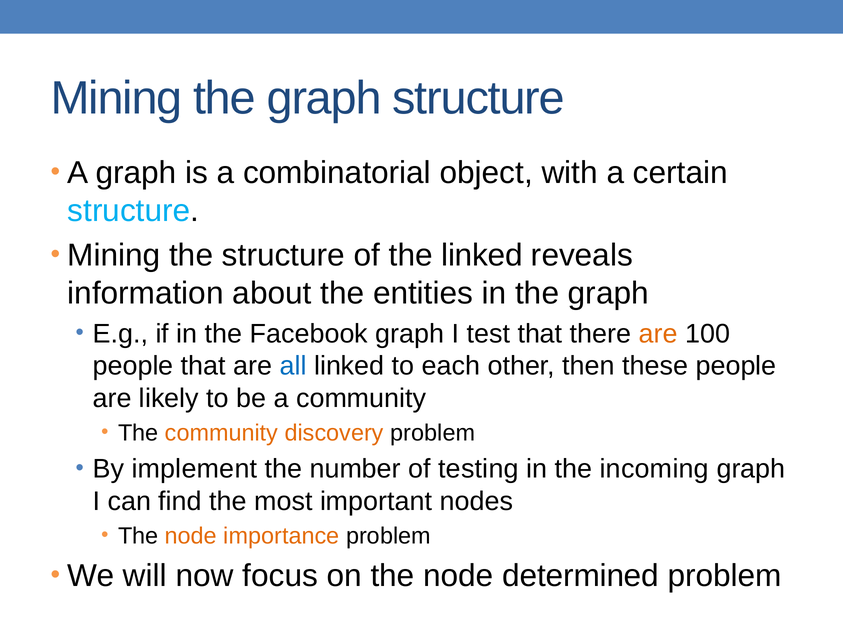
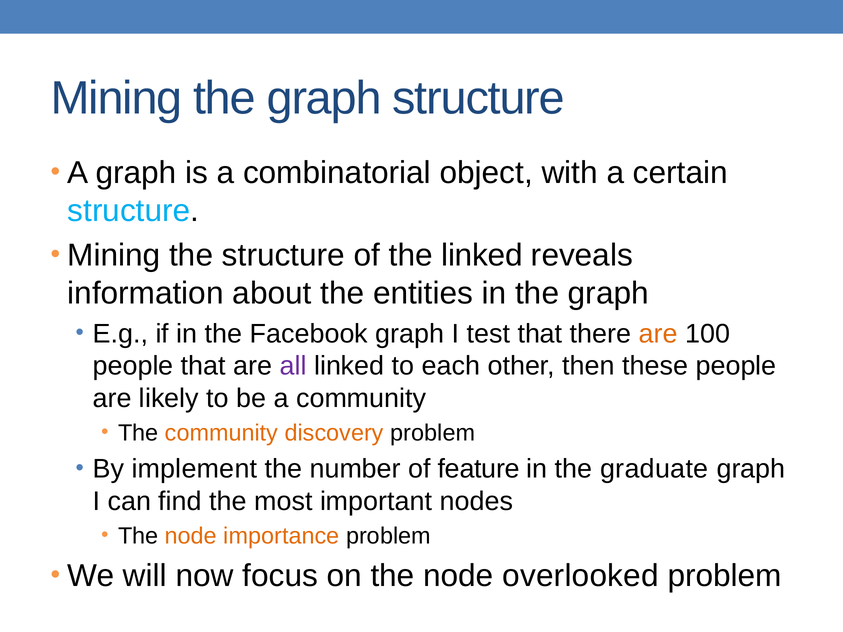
all colour: blue -> purple (293, 366)
testing: testing -> feature (479, 469)
incoming: incoming -> graduate (654, 469)
determined: determined -> overlooked (581, 576)
